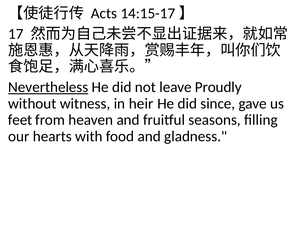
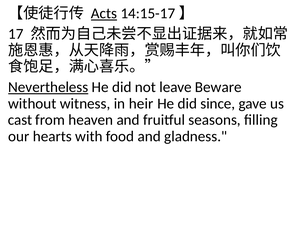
Acts underline: none -> present (104, 13)
Proudly: Proudly -> Beware (218, 87)
feet: feet -> cast (20, 120)
